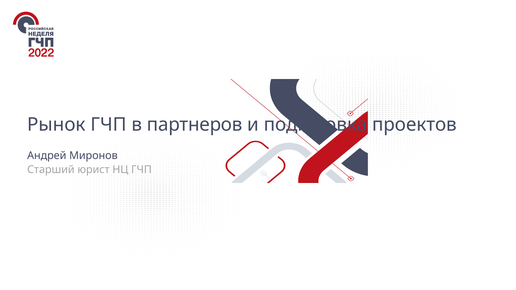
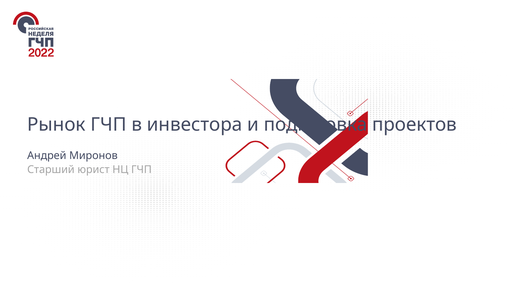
партнеров: партнеров -> инвестора (195, 125)
